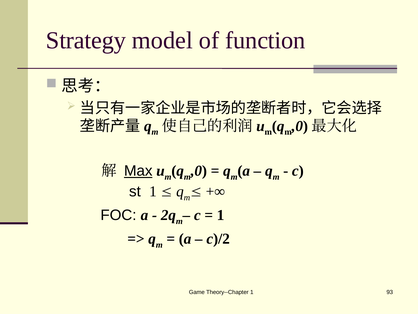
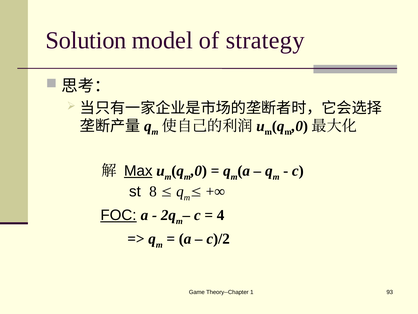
Strategy: Strategy -> Solution (86, 41)
function: function -> strategy (265, 41)
st 1: 1 -> 8 (153, 191)
FOC underline: none -> present (118, 215)
1: 1 -> 4 (221, 215)
